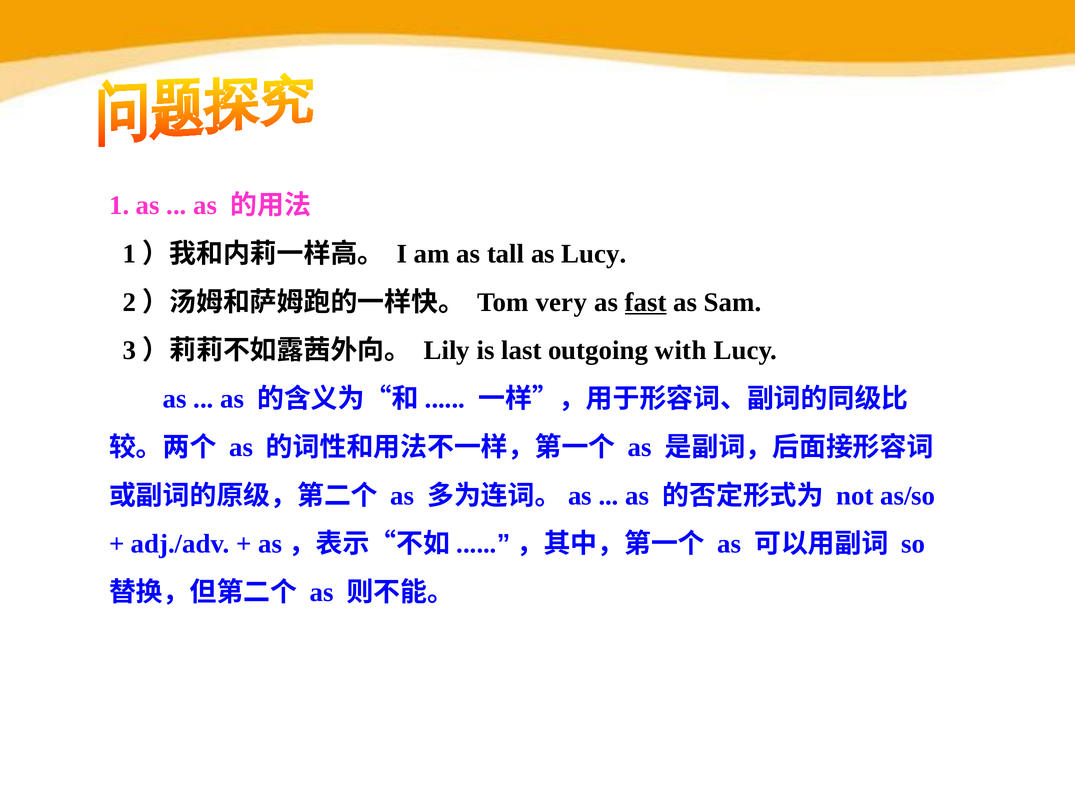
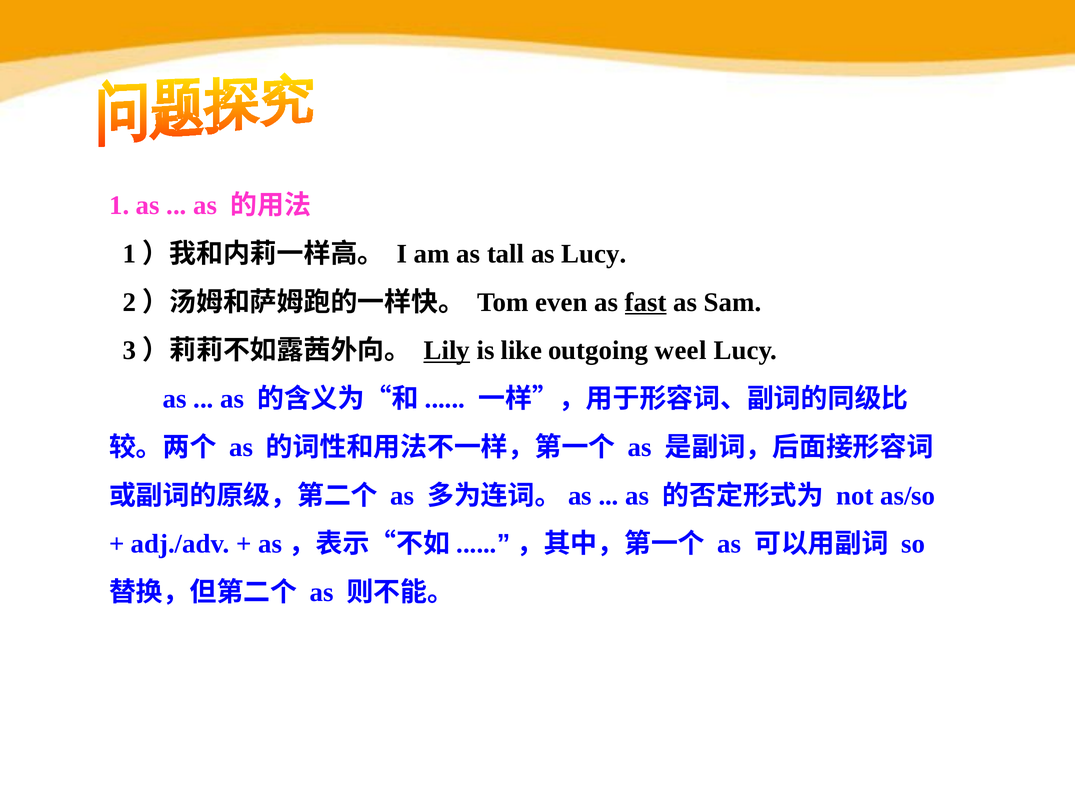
very: very -> even (561, 302)
Lily underline: none -> present (447, 351)
last: last -> like (521, 351)
with: with -> weel (681, 351)
